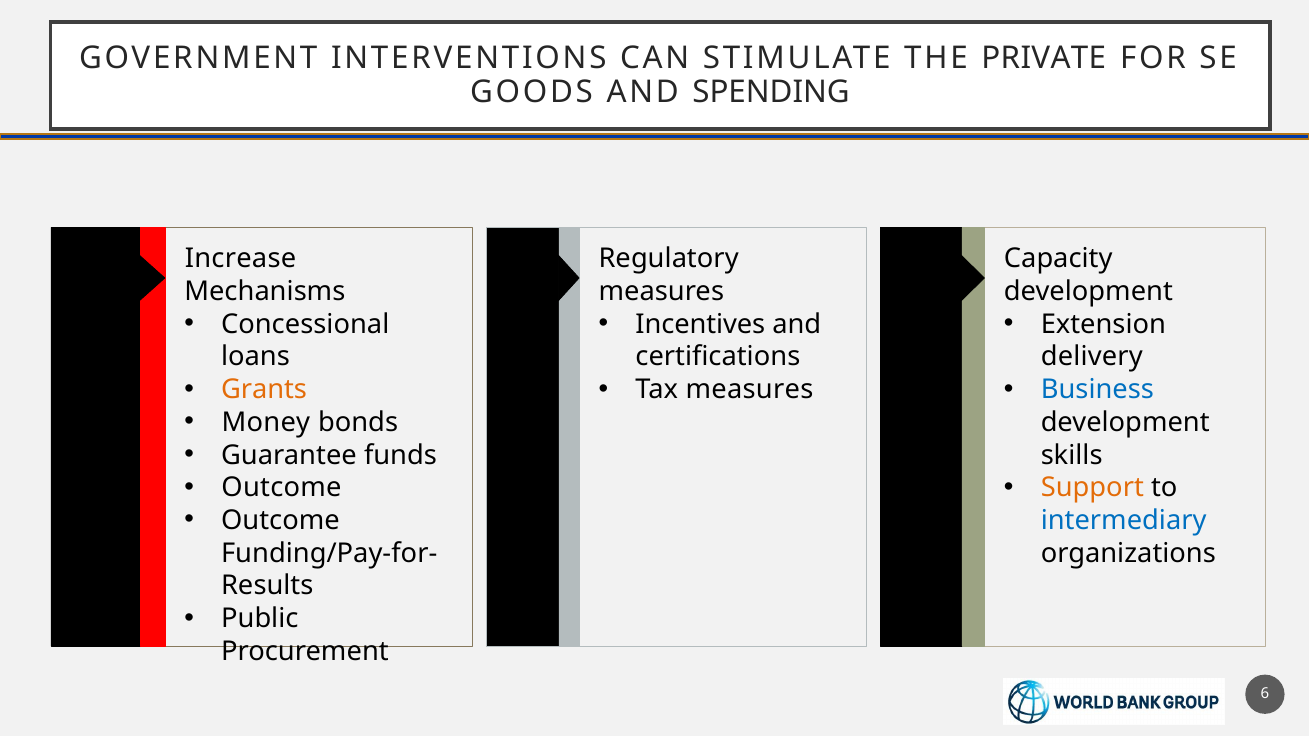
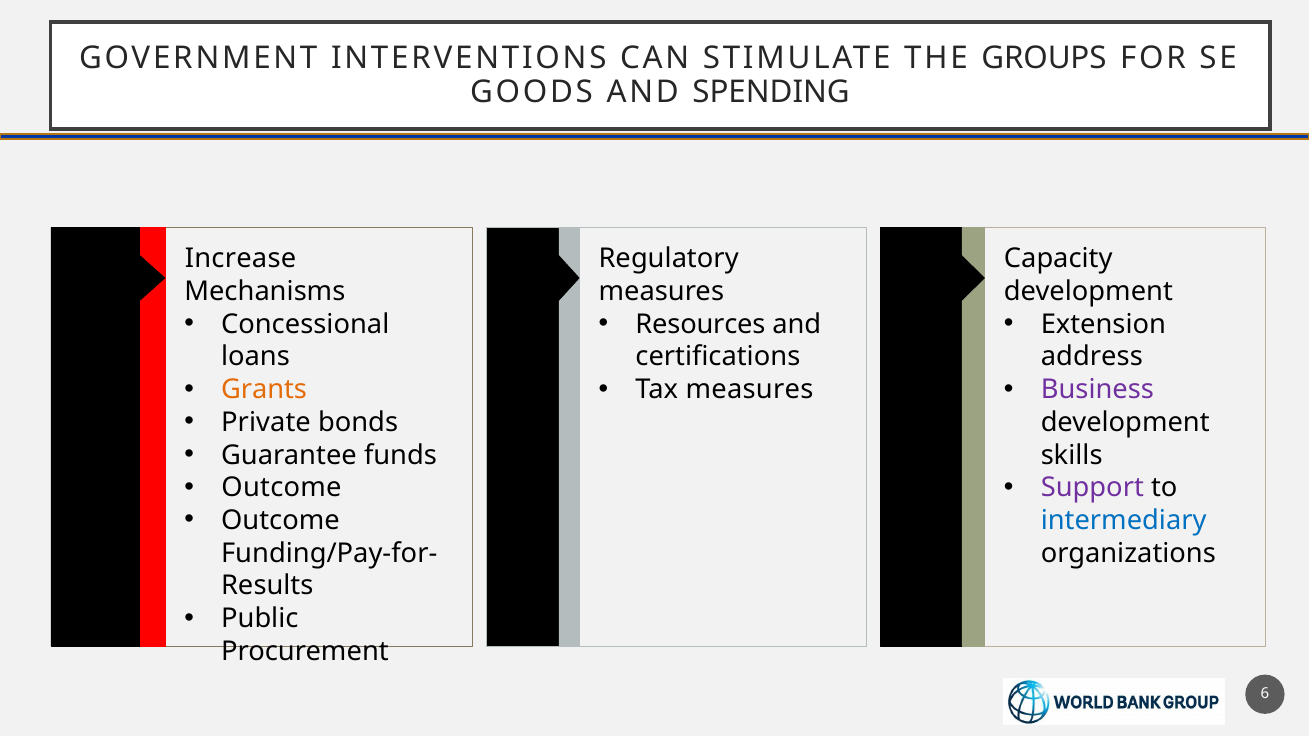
PRIVATE: PRIVATE -> GROUPS (1044, 58)
Incentives: Incentives -> Resources (700, 324)
delivery: delivery -> address (1092, 357)
Business colour: blue -> purple (1097, 390)
Money: Money -> Private (266, 422)
Support colour: orange -> purple (1092, 488)
